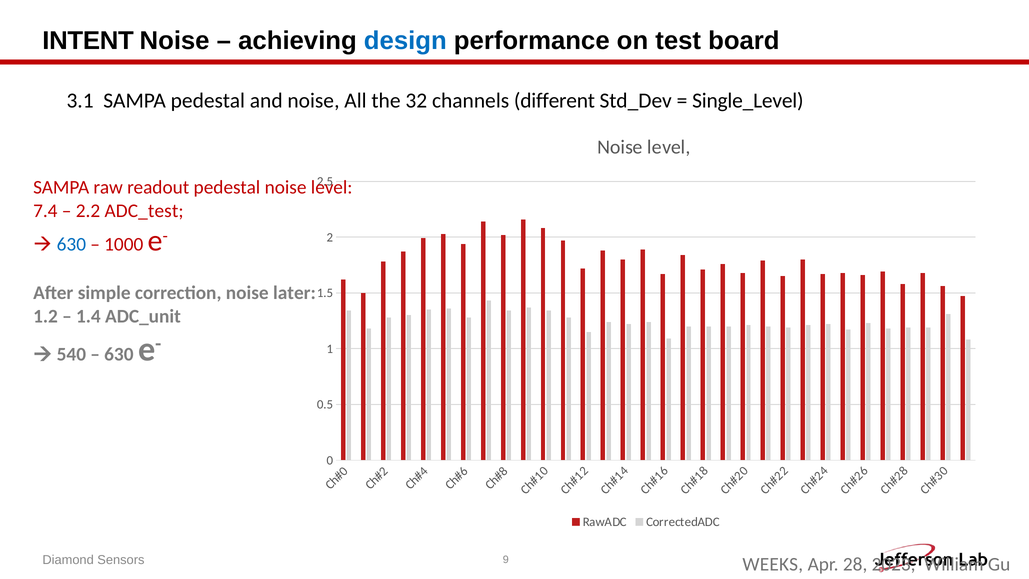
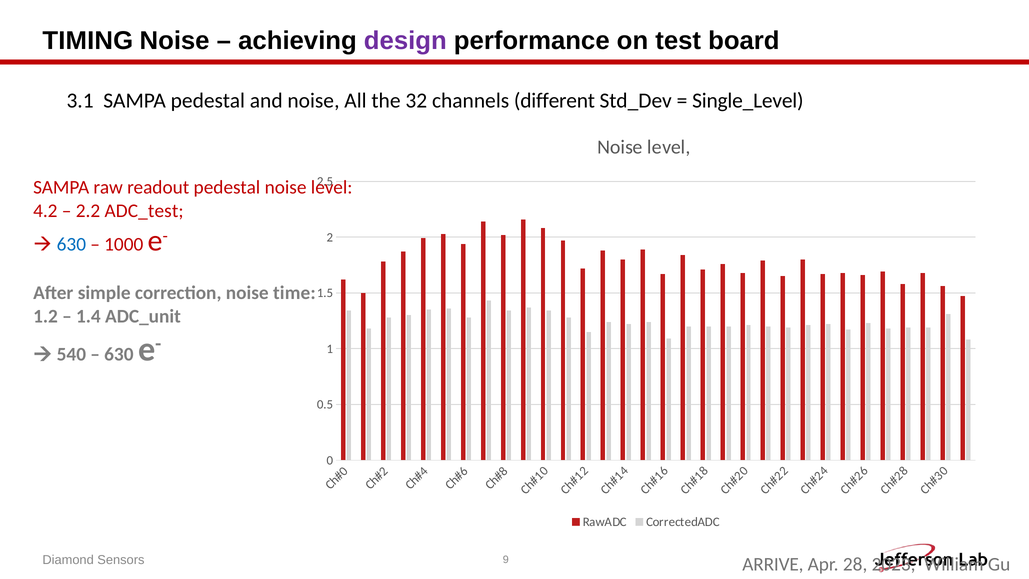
INTENT: INTENT -> TIMING (88, 41)
design colour: blue -> purple (405, 41)
7.4: 7.4 -> 4.2 (45, 211)
later: later -> time (294, 293)
WEEKS: WEEKS -> ARRIVE (773, 564)
